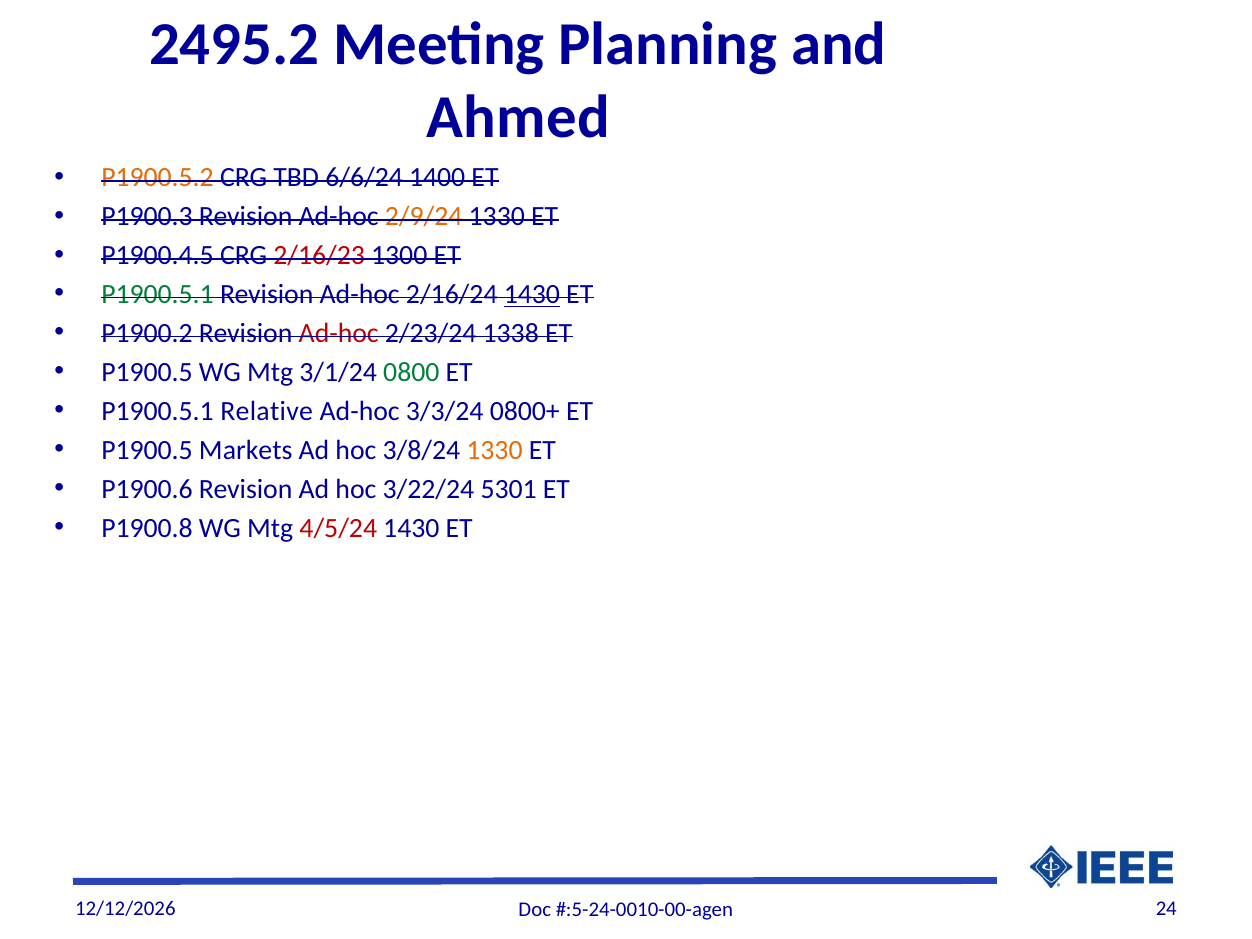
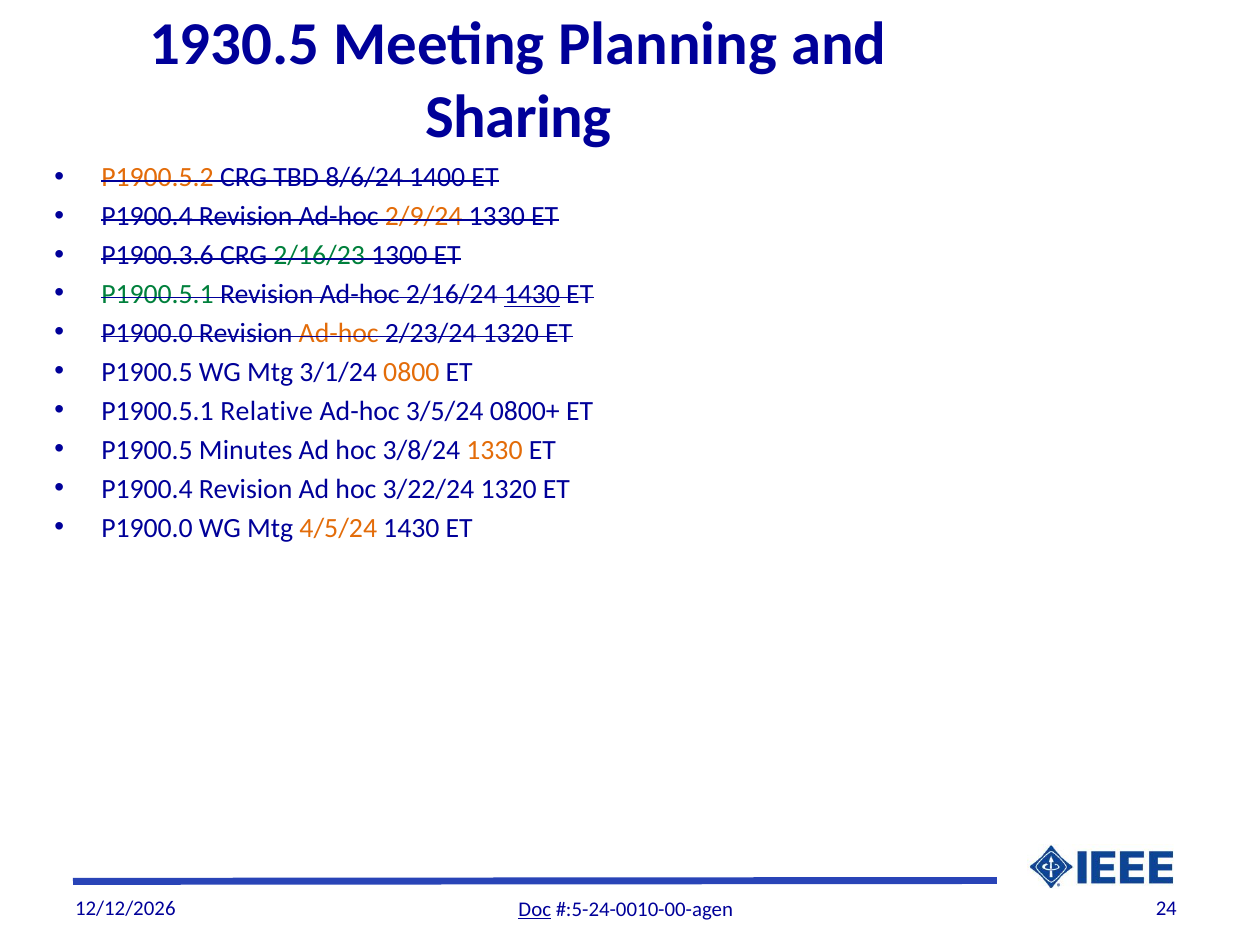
2495.2: 2495.2 -> 1930.5 (234, 44)
Ahmed: Ahmed -> Sharing (519, 117)
6/6/24: 6/6/24 -> 8/6/24 (364, 178)
P1900.3: P1900.3 -> P1900.4 (147, 217)
P1900.4.5: P1900.4.5 -> P1900.3.6 (158, 255)
2/16/23 colour: red -> green (319, 255)
P1900.2: P1900.2 -> P1900.0 (147, 333)
Ad-hoc colour: red -> orange (339, 333)
2/23/24 1338: 1338 -> 1320 (511, 333)
0800 colour: green -> orange (411, 372)
3/3/24: 3/3/24 -> 3/5/24 (445, 411)
Markets: Markets -> Minutes (246, 450)
P1900.6: P1900.6 -> P1900.4 (147, 489)
3/22/24 5301: 5301 -> 1320 (509, 489)
P1900.8: P1900.8 -> P1900.0 (147, 528)
4/5/24 colour: red -> orange (338, 528)
Doc underline: none -> present (535, 909)
